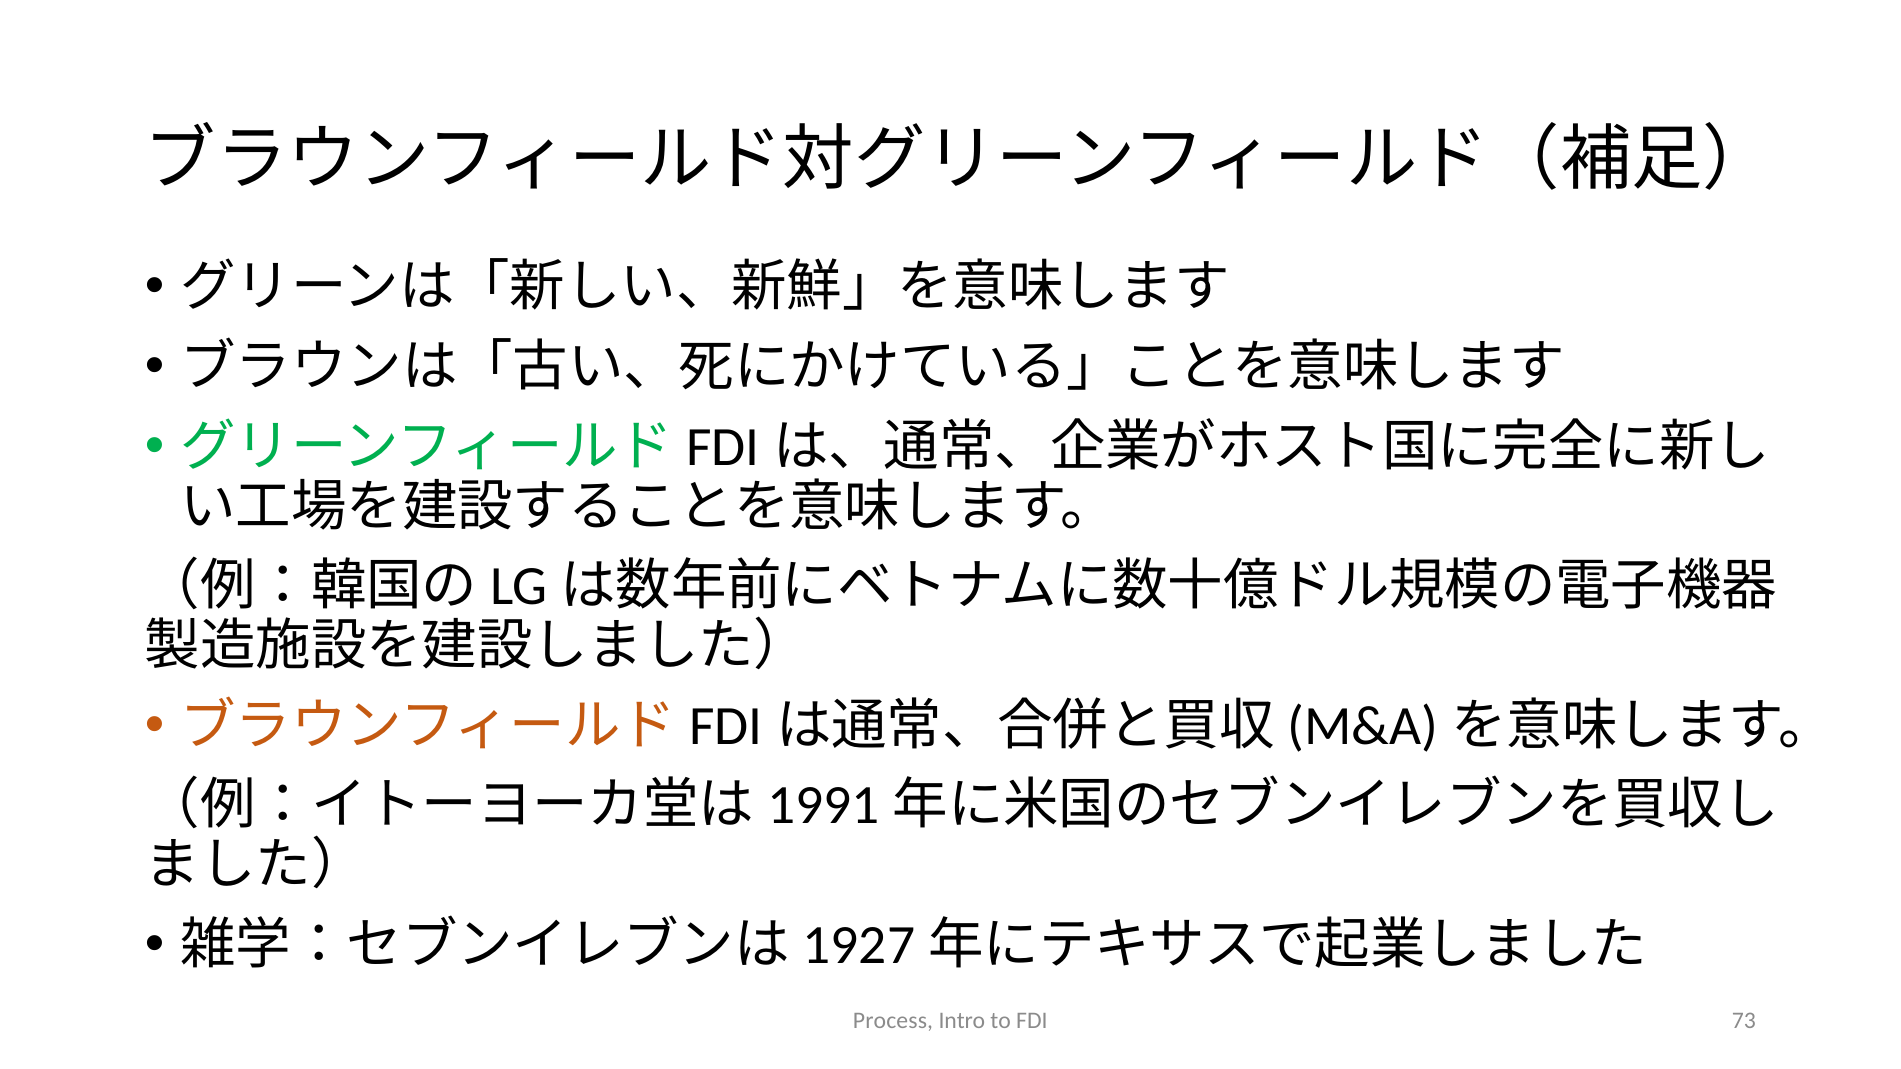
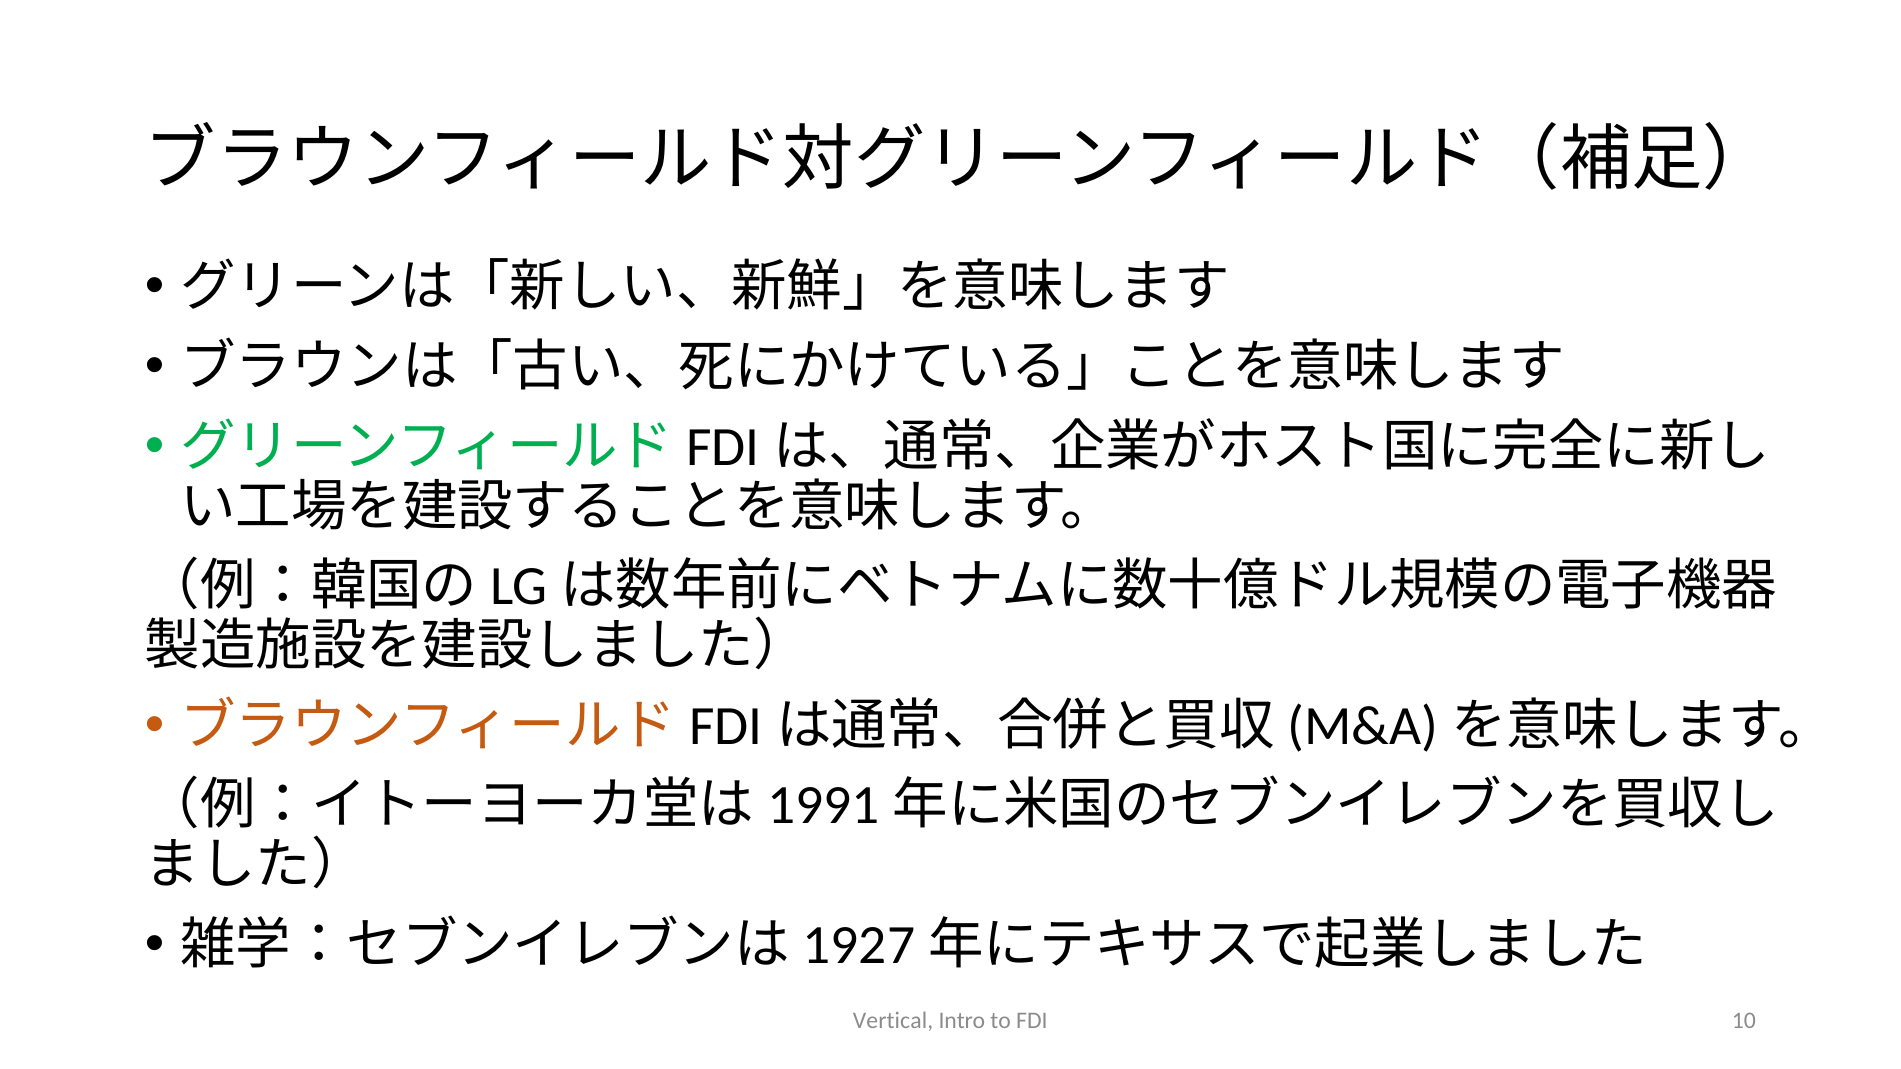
Process: Process -> Vertical (893, 1021)
73: 73 -> 10 (1744, 1021)
